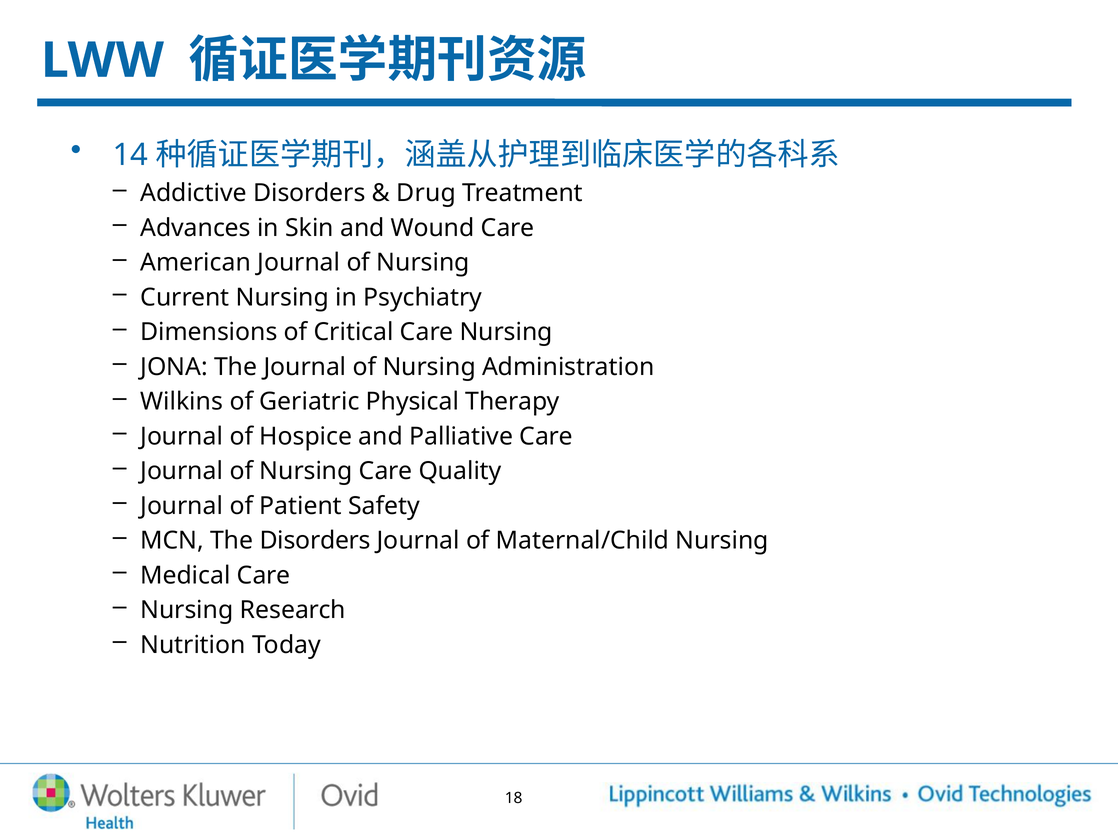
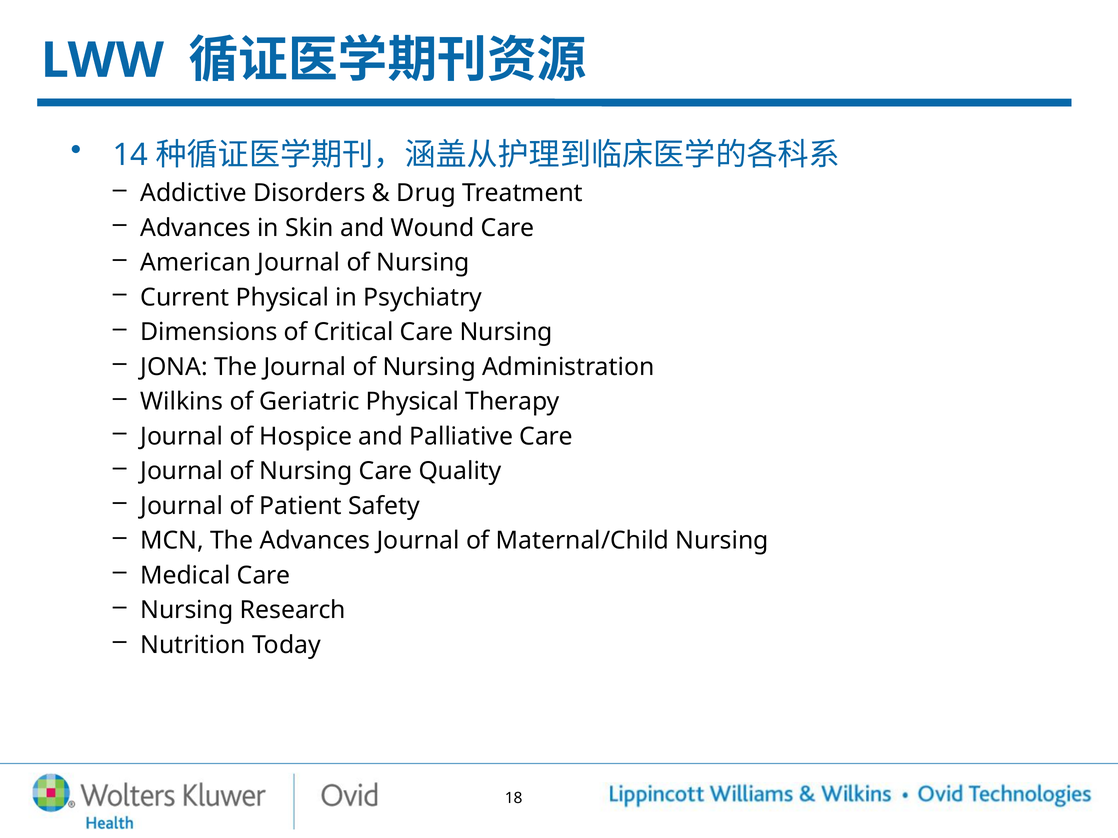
Current Nursing: Nursing -> Physical (282, 297)
The Disorders: Disorders -> Advances (315, 541)
